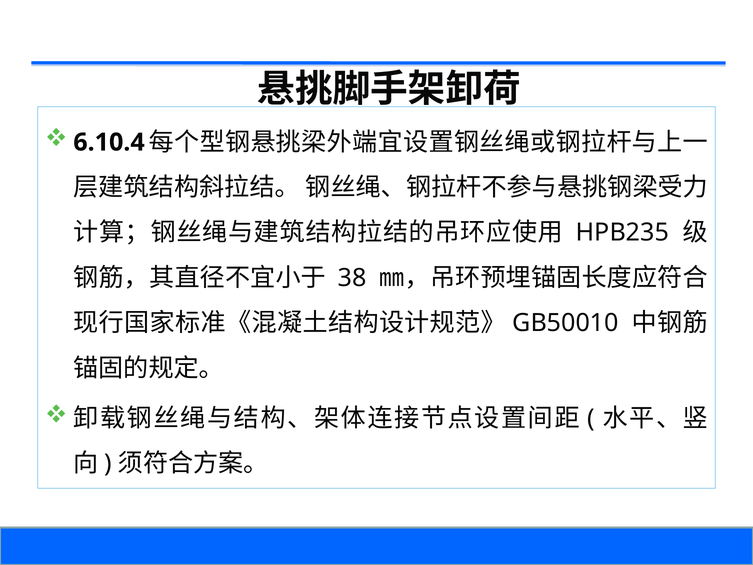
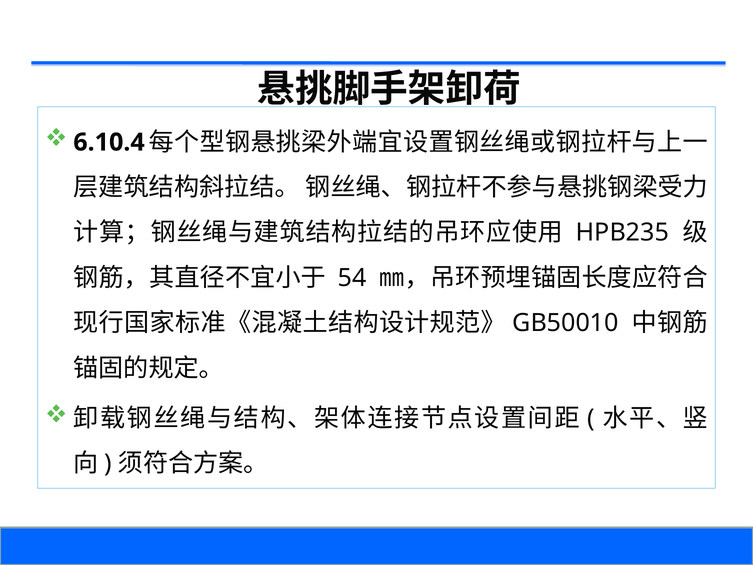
38: 38 -> 54 (352, 278)
